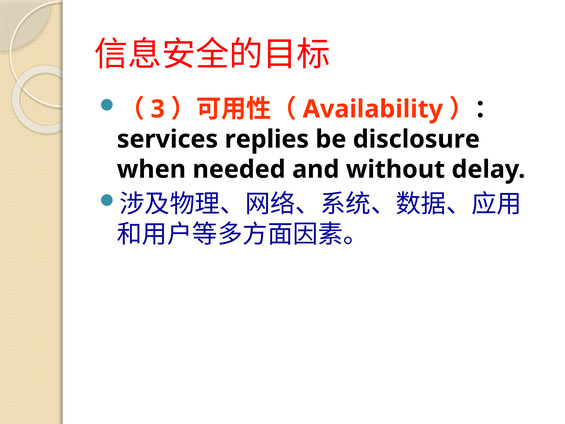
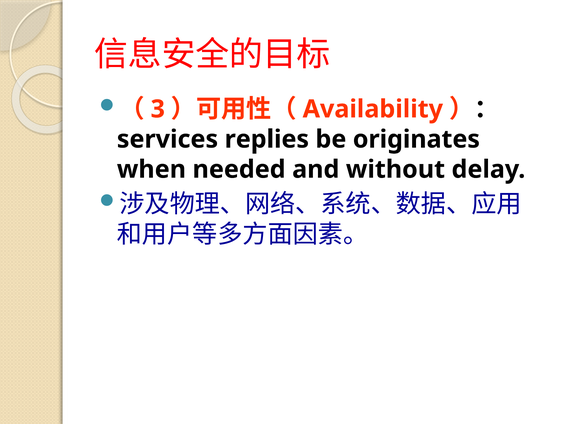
disclosure: disclosure -> originates (416, 139)
